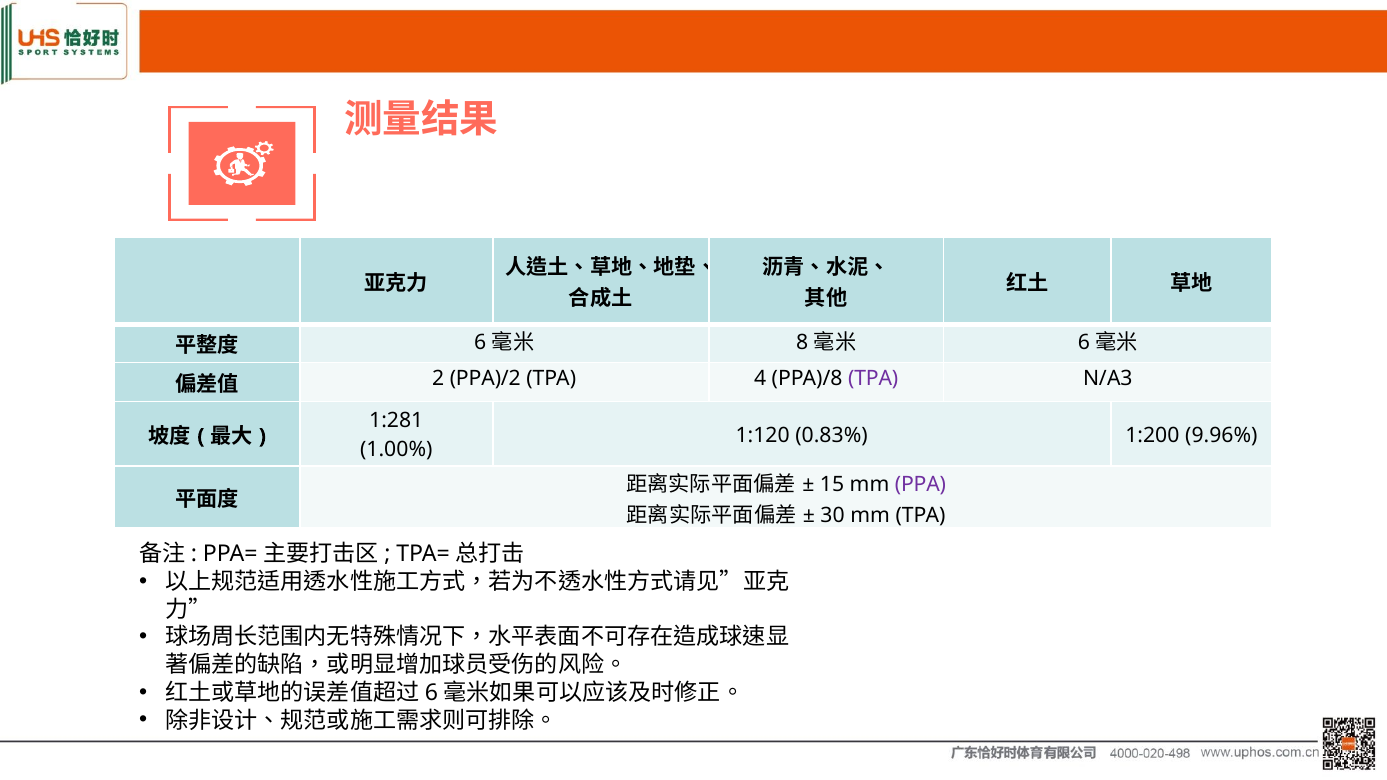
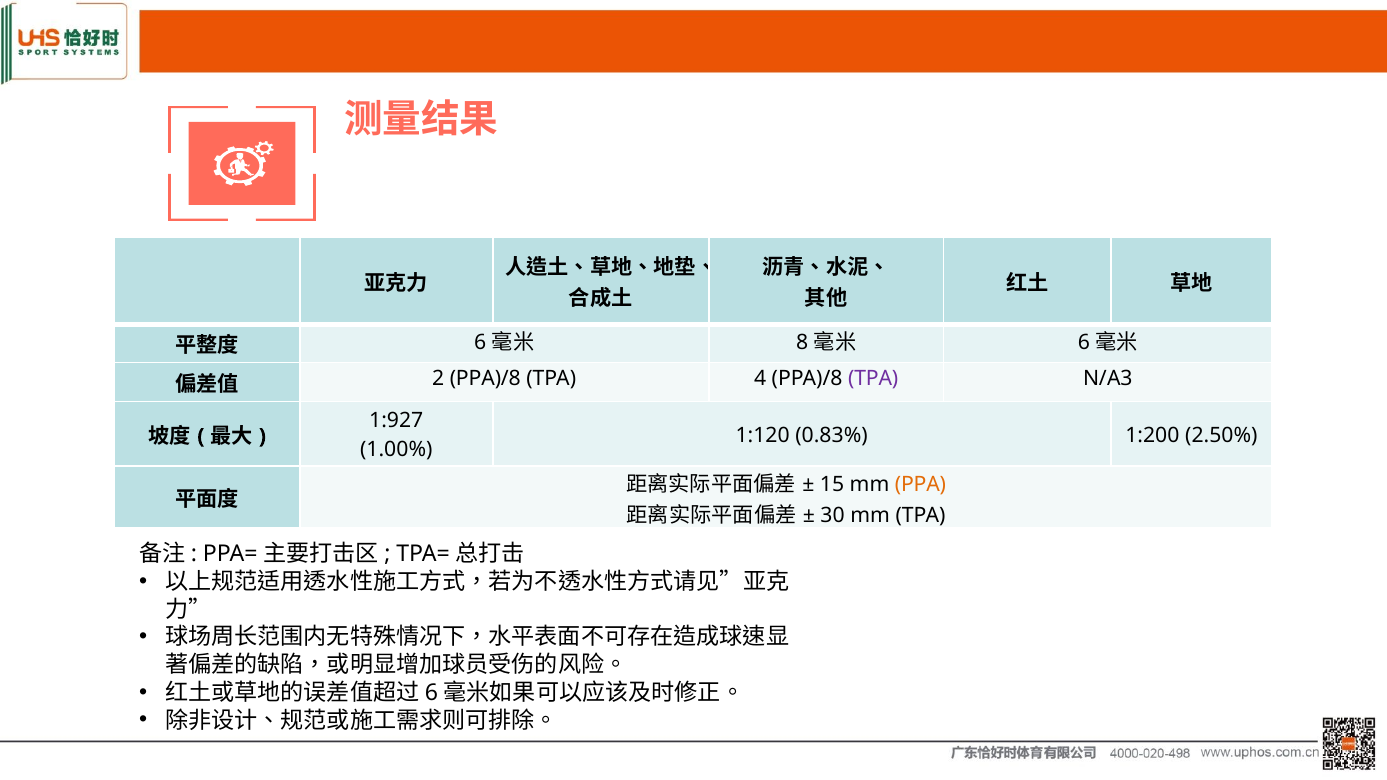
2 PPA)/2: PPA)/2 -> PPA)/8 (485, 378)
1:281: 1:281 -> 1:927 (396, 421)
9.96%: 9.96% -> 2.50% (1221, 435)
PPA colour: purple -> orange (920, 484)
